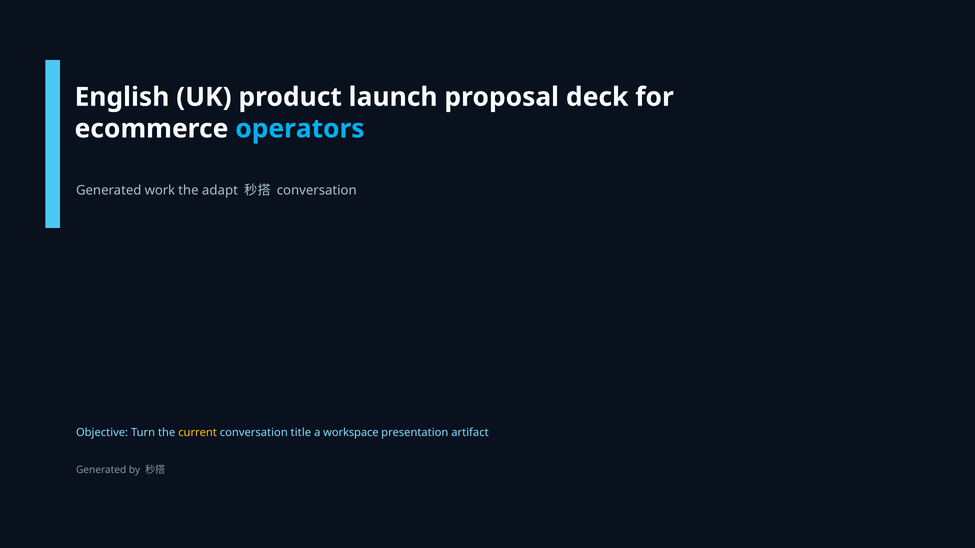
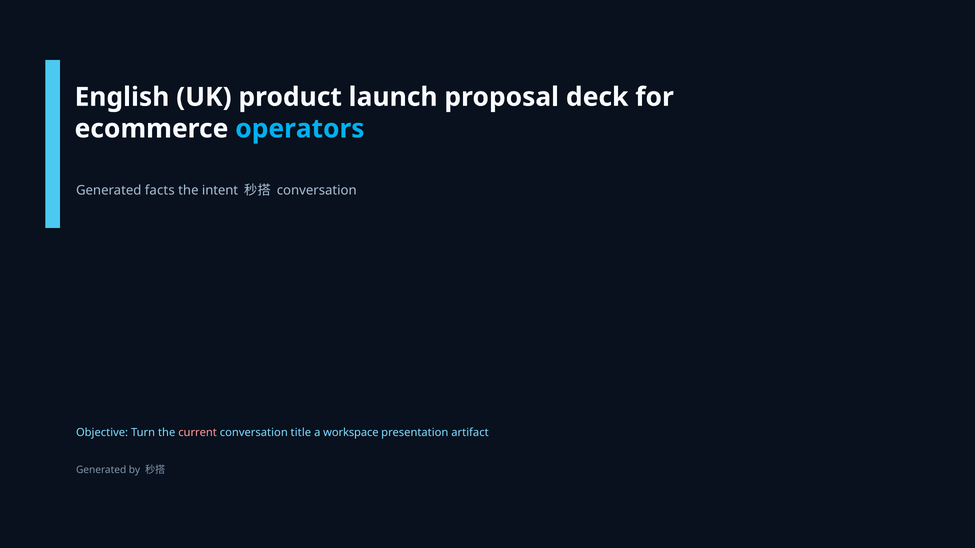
work: work -> facts (160, 190)
adapt: adapt -> intent (220, 190)
current colour: yellow -> pink (198, 433)
